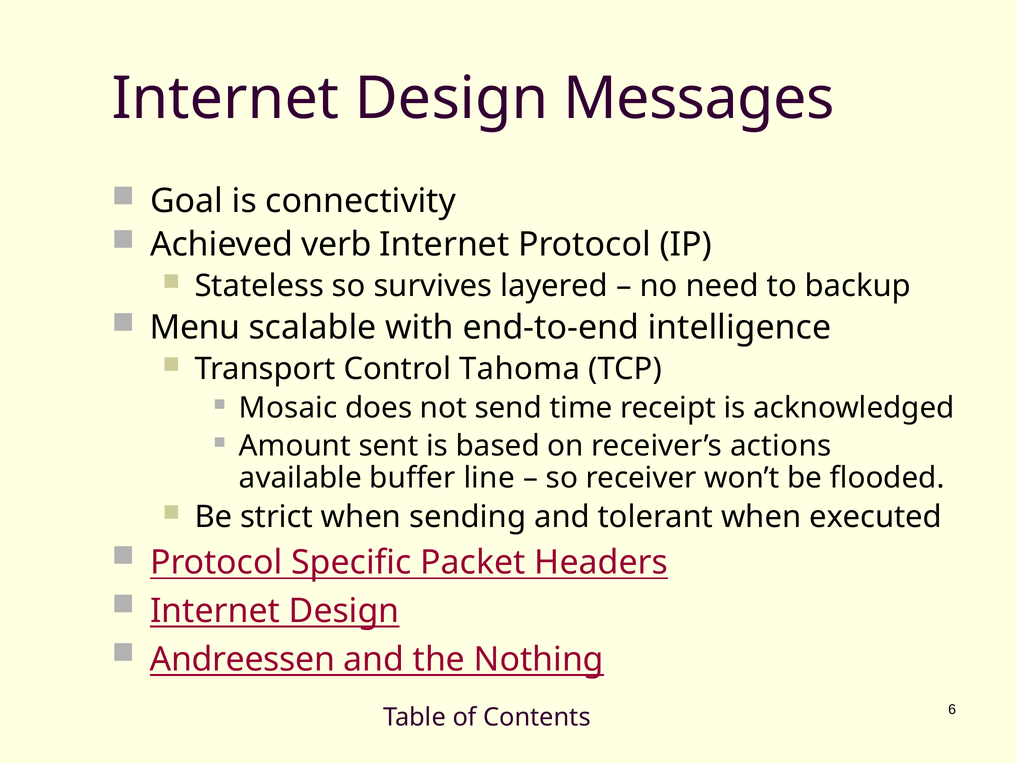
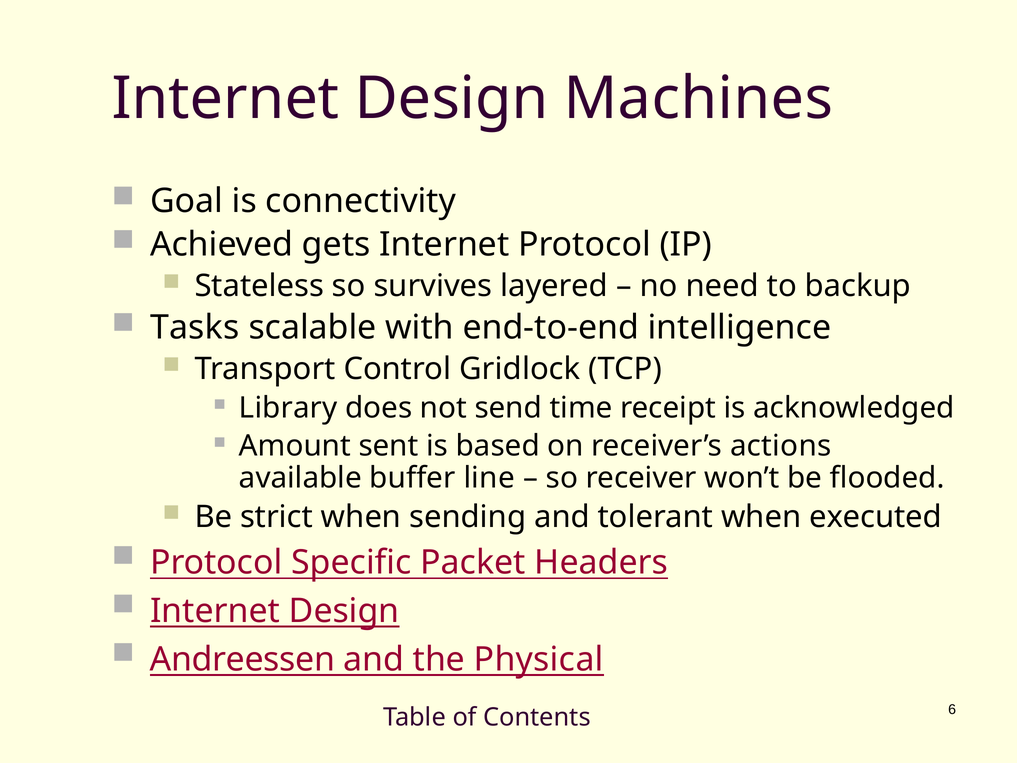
Messages: Messages -> Machines (698, 99)
verb: verb -> gets (336, 245)
Menu: Menu -> Tasks (195, 328)
Tahoma: Tahoma -> Gridlock (520, 369)
Mosaic: Mosaic -> Library (288, 408)
Nothing: Nothing -> Physical (539, 659)
